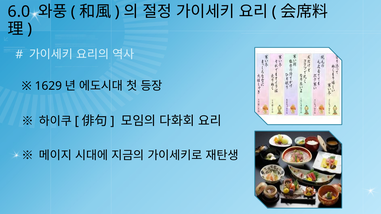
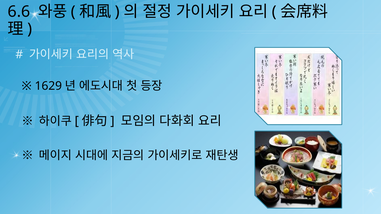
6.0: 6.0 -> 6.6 (19, 12)
